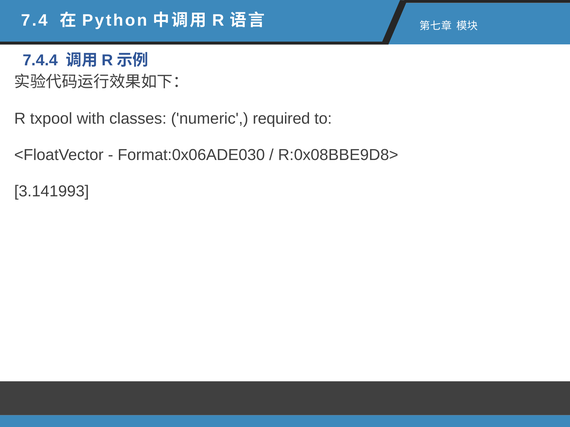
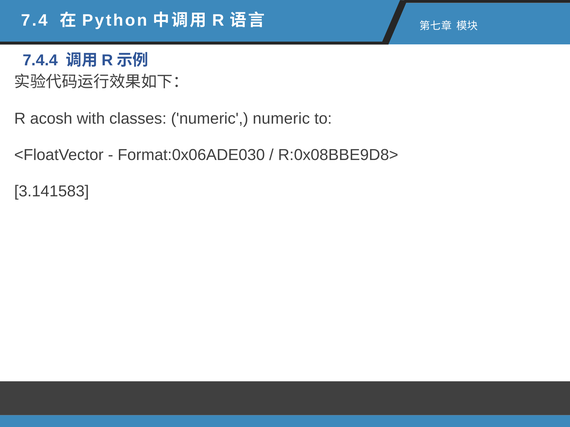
txpool: txpool -> acosh (51, 119)
numeric required: required -> numeric (281, 119)
3.141993: 3.141993 -> 3.141583 (52, 191)
